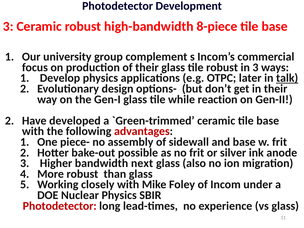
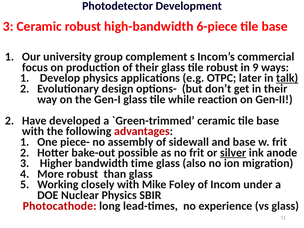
8-piece: 8-piece -> 6-piece (217, 26)
in 3: 3 -> 9 (255, 67)
silver underline: none -> present (233, 153)
next: next -> time (142, 163)
Photodetector: Photodetector -> Photocathode (60, 206)
